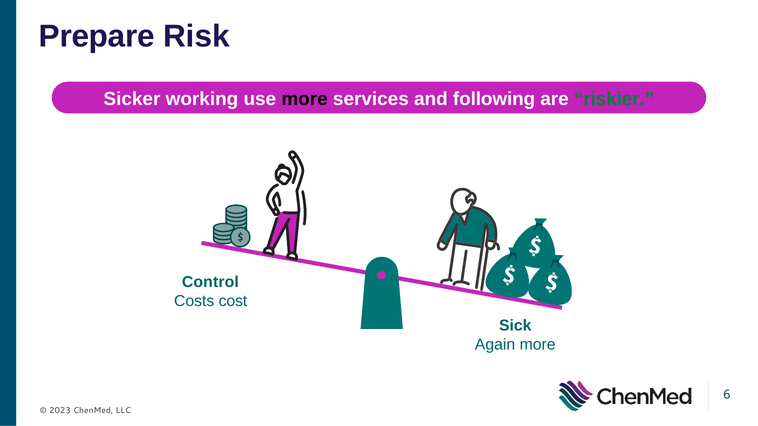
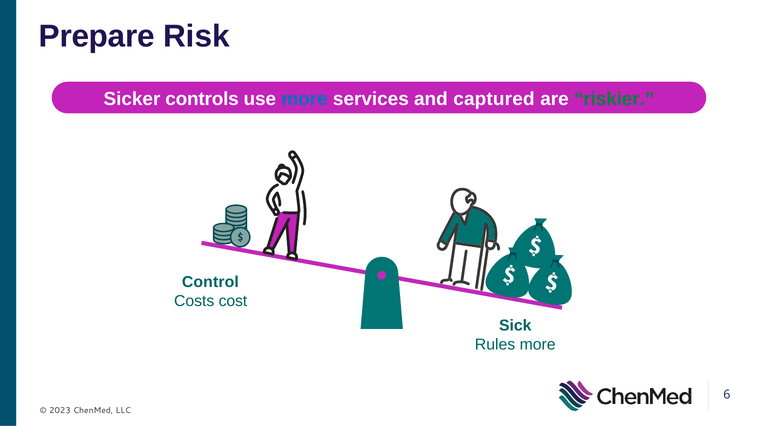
working: working -> controls (202, 99)
more colour: black -> blue (305, 99)
following: following -> captured (494, 99)
Again: Again -> Rules (495, 345)
